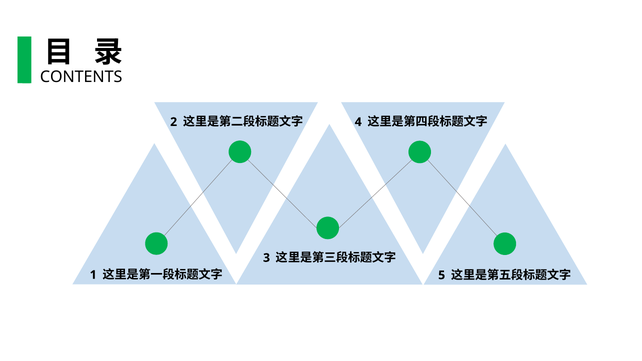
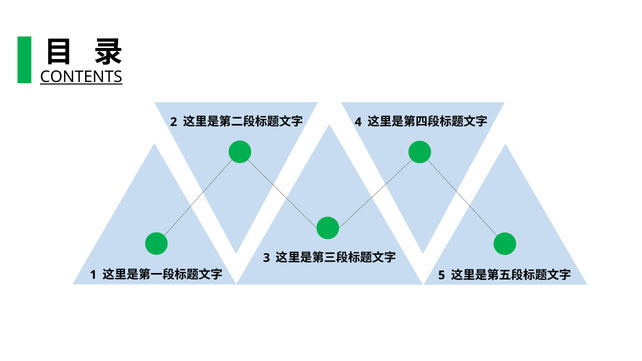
CONTENTS underline: none -> present (81, 77)
